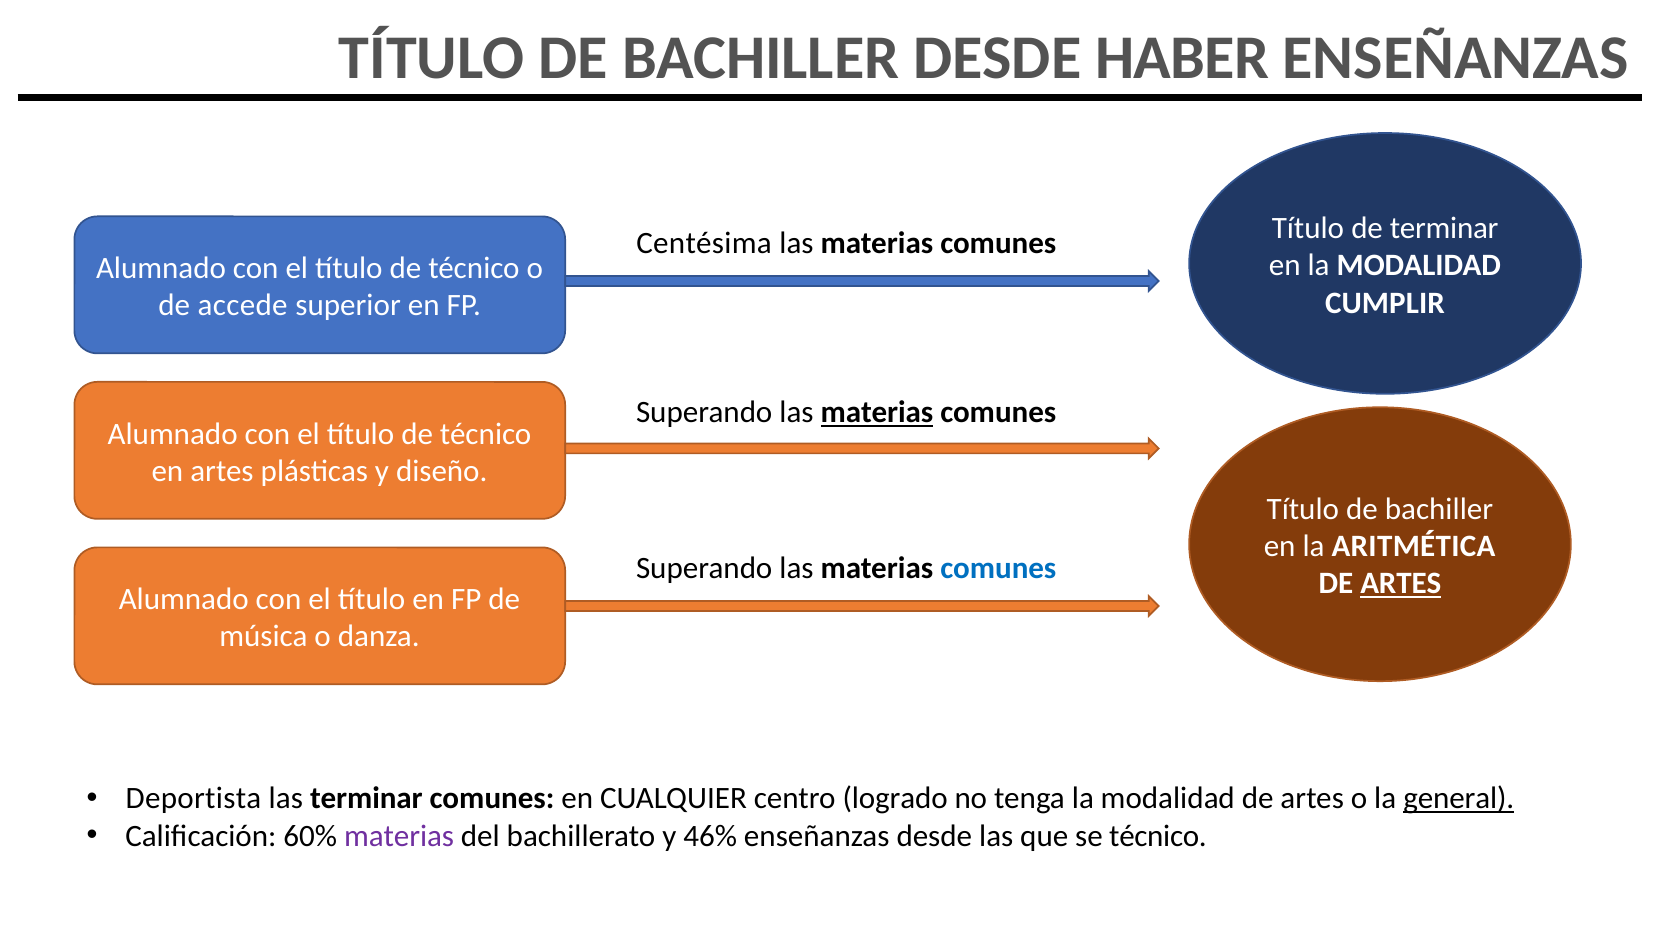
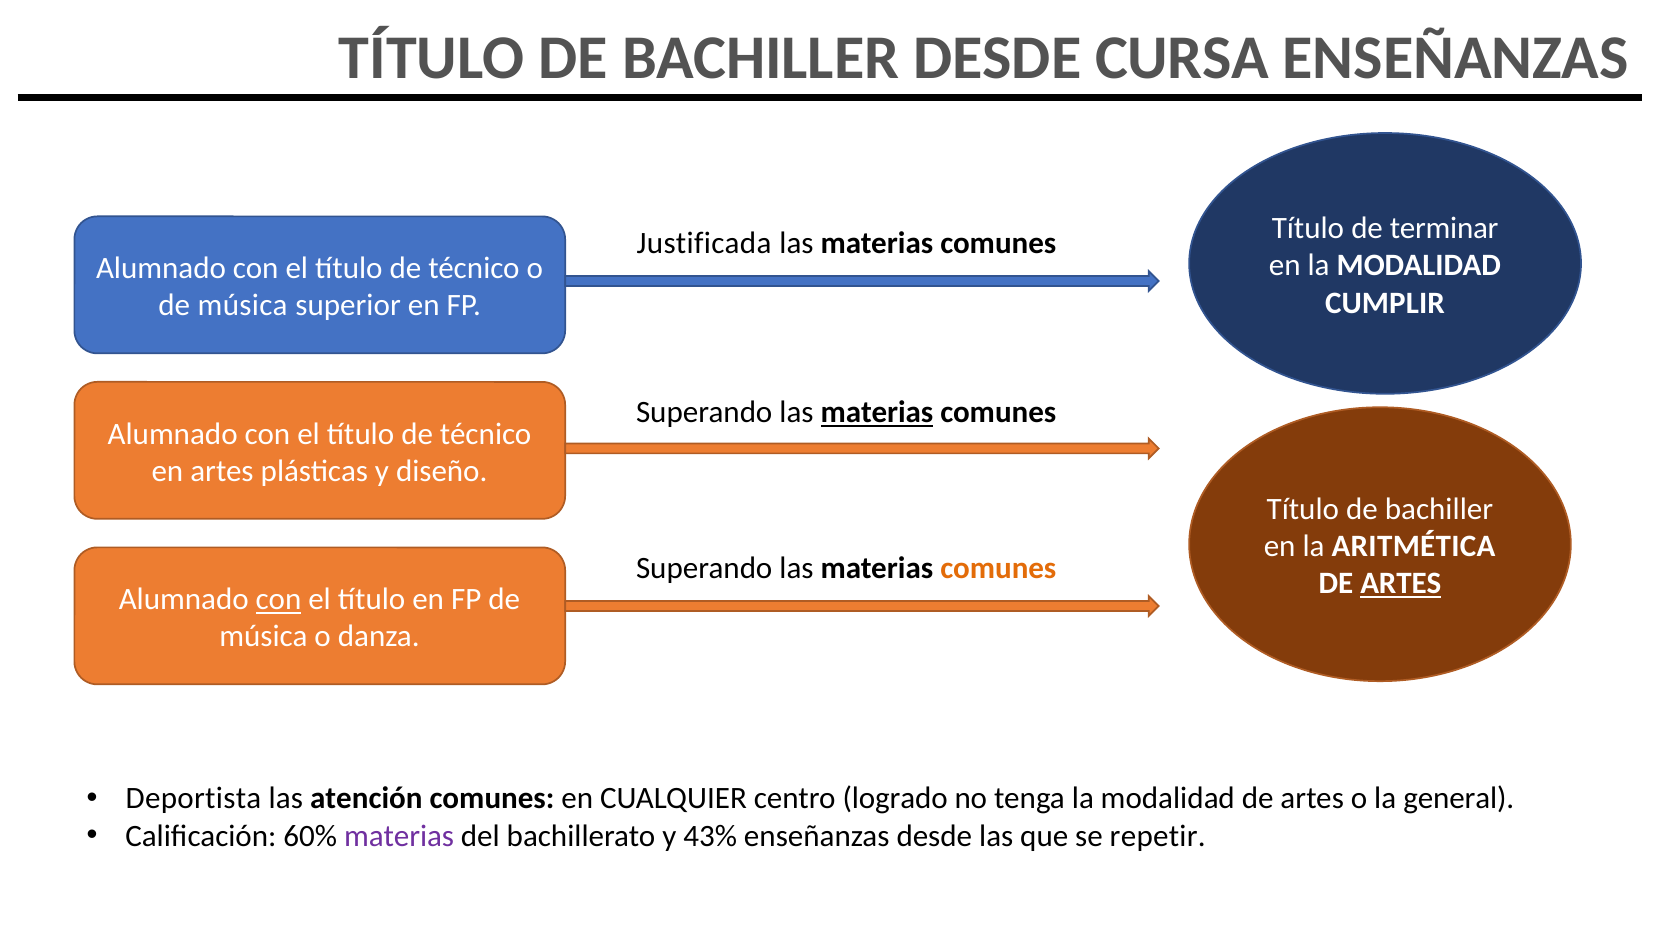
HABER: HABER -> CURSA (1182, 58)
Centésima: Centésima -> Justificada (704, 243)
accede: accede -> música (243, 306)
comunes colour: blue -> orange (998, 568)
con underline: none -> present (279, 599)
las terminar: terminar -> atención (366, 799)
general underline: present -> none (1459, 799)
46%: 46% -> 43% (710, 836)
se técnico: técnico -> repetir (1158, 836)
